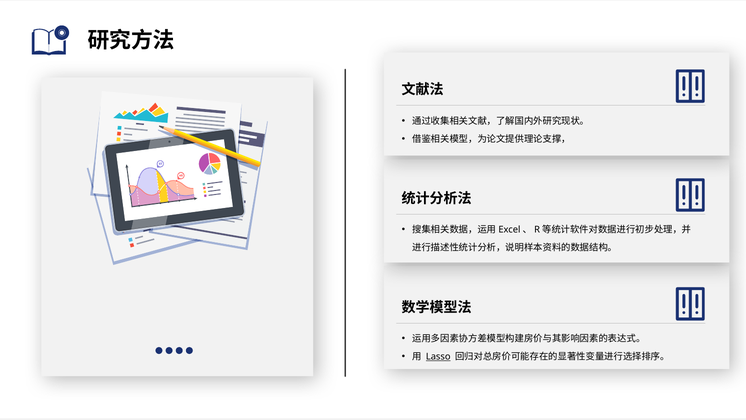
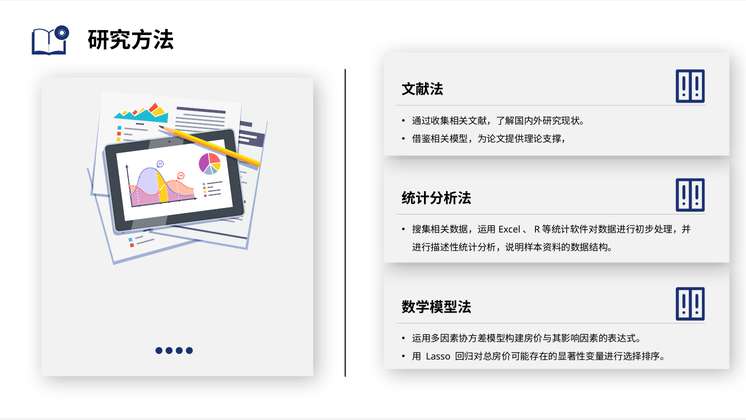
Lasso underline: present -> none (438, 356)
